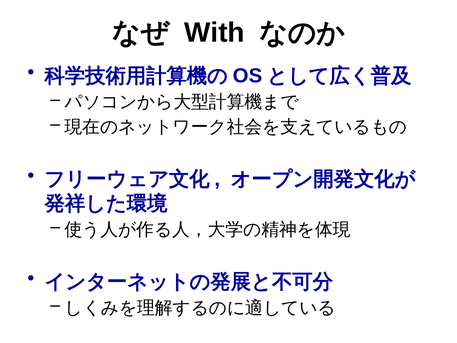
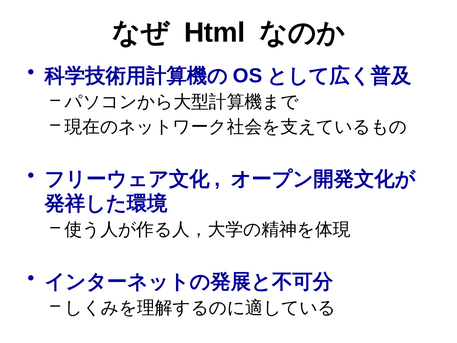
With: With -> Html (215, 33)
